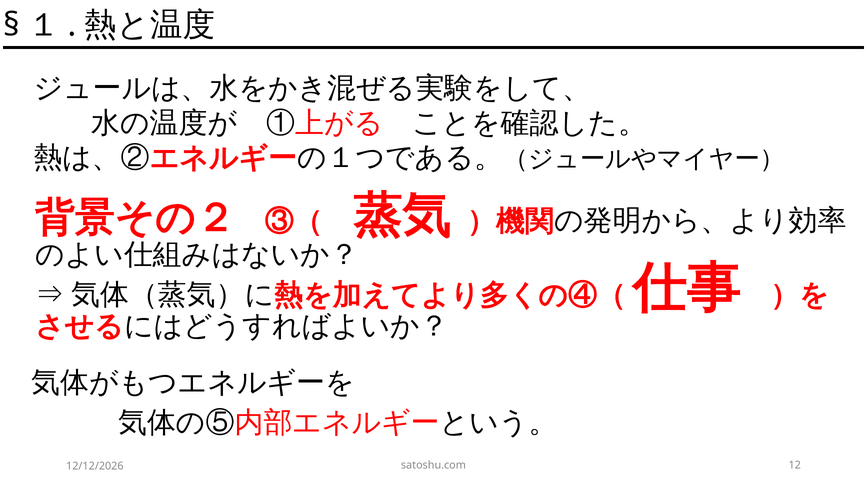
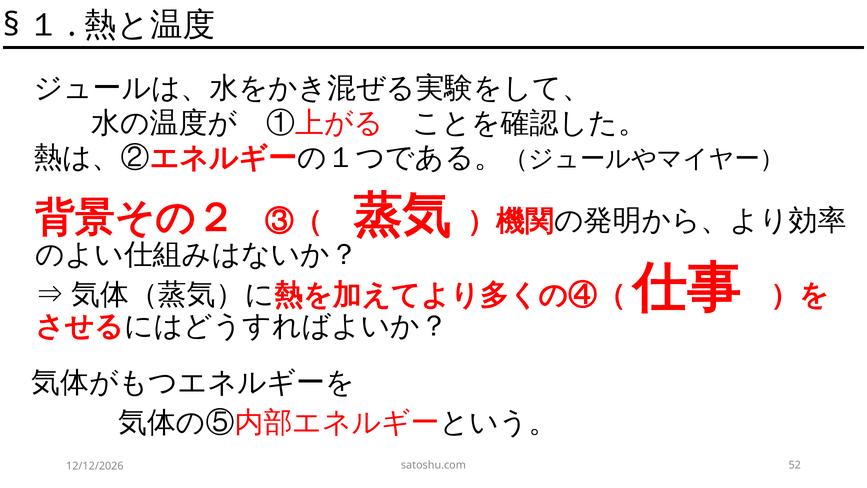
12: 12 -> 52 (795, 465)
